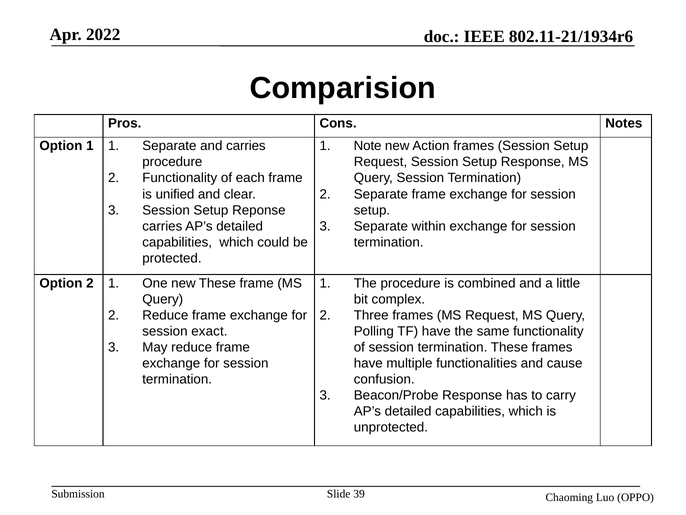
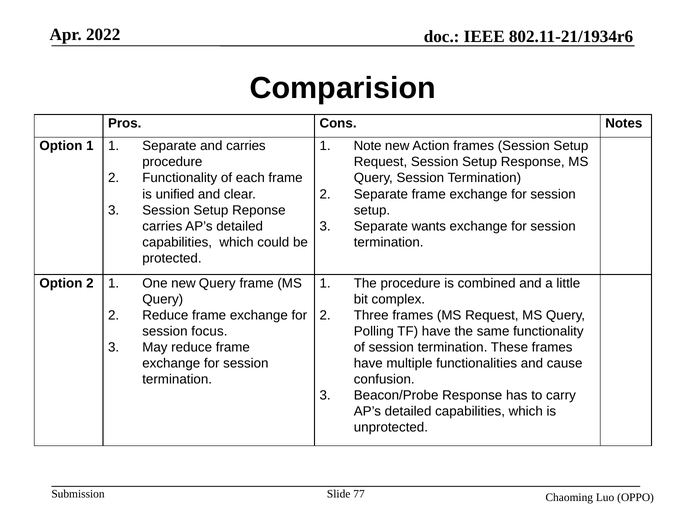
within: within -> wants (429, 226)
new These: These -> Query (217, 283)
exact: exact -> focus (209, 331)
39: 39 -> 77 (359, 493)
